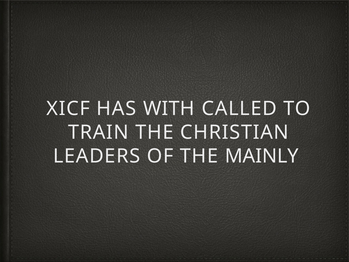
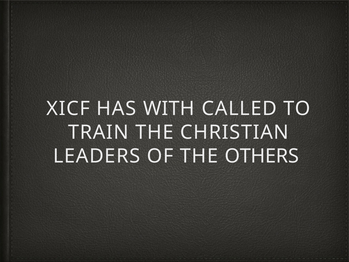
MAINLY: MAINLY -> OTHERS (262, 156)
